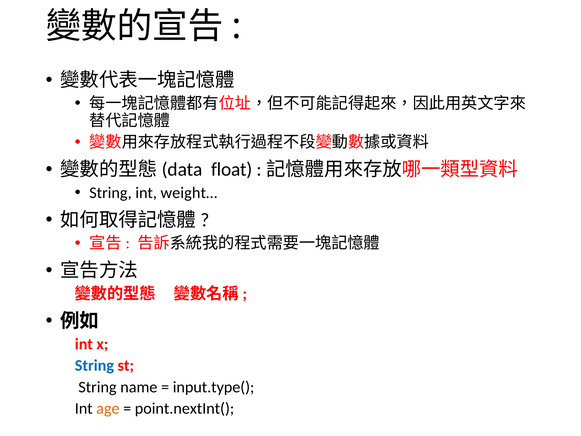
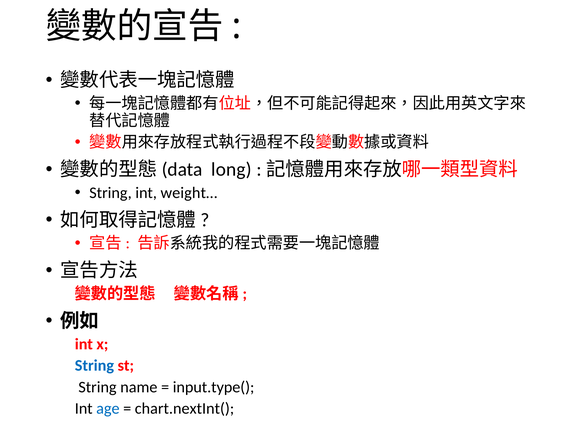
float: float -> long (231, 169)
age colour: orange -> blue (108, 408)
point.nextInt(: point.nextInt( -> chart.nextInt( (184, 408)
